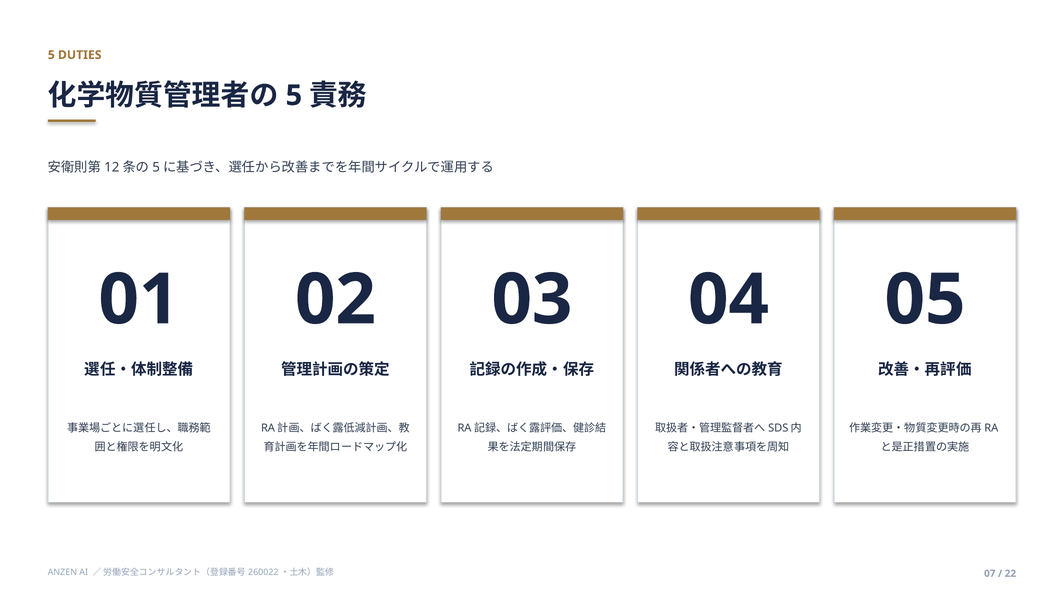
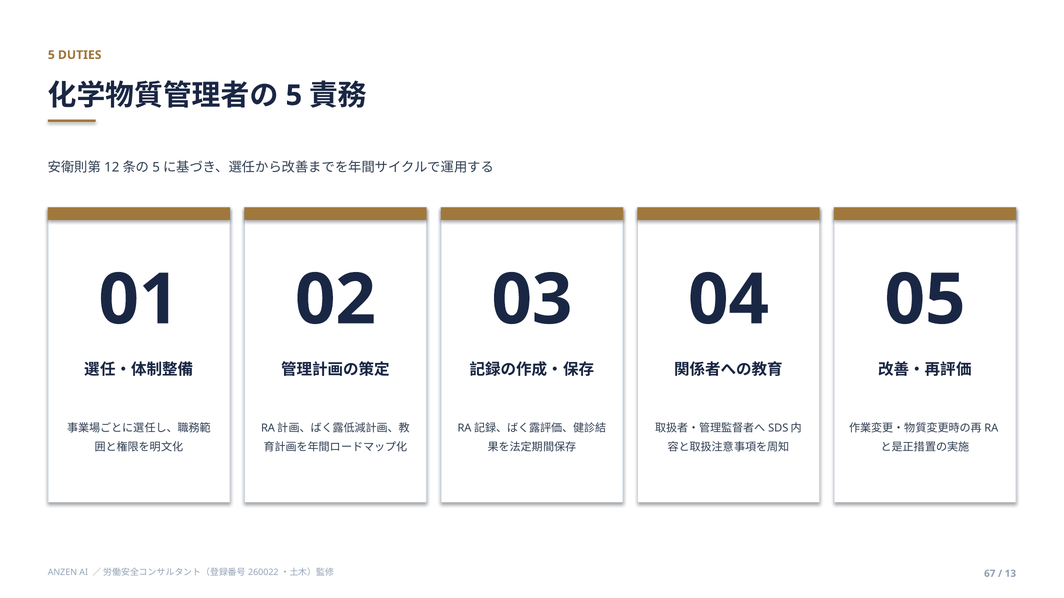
07: 07 -> 67 (990, 574)
22: 22 -> 13 (1010, 574)
